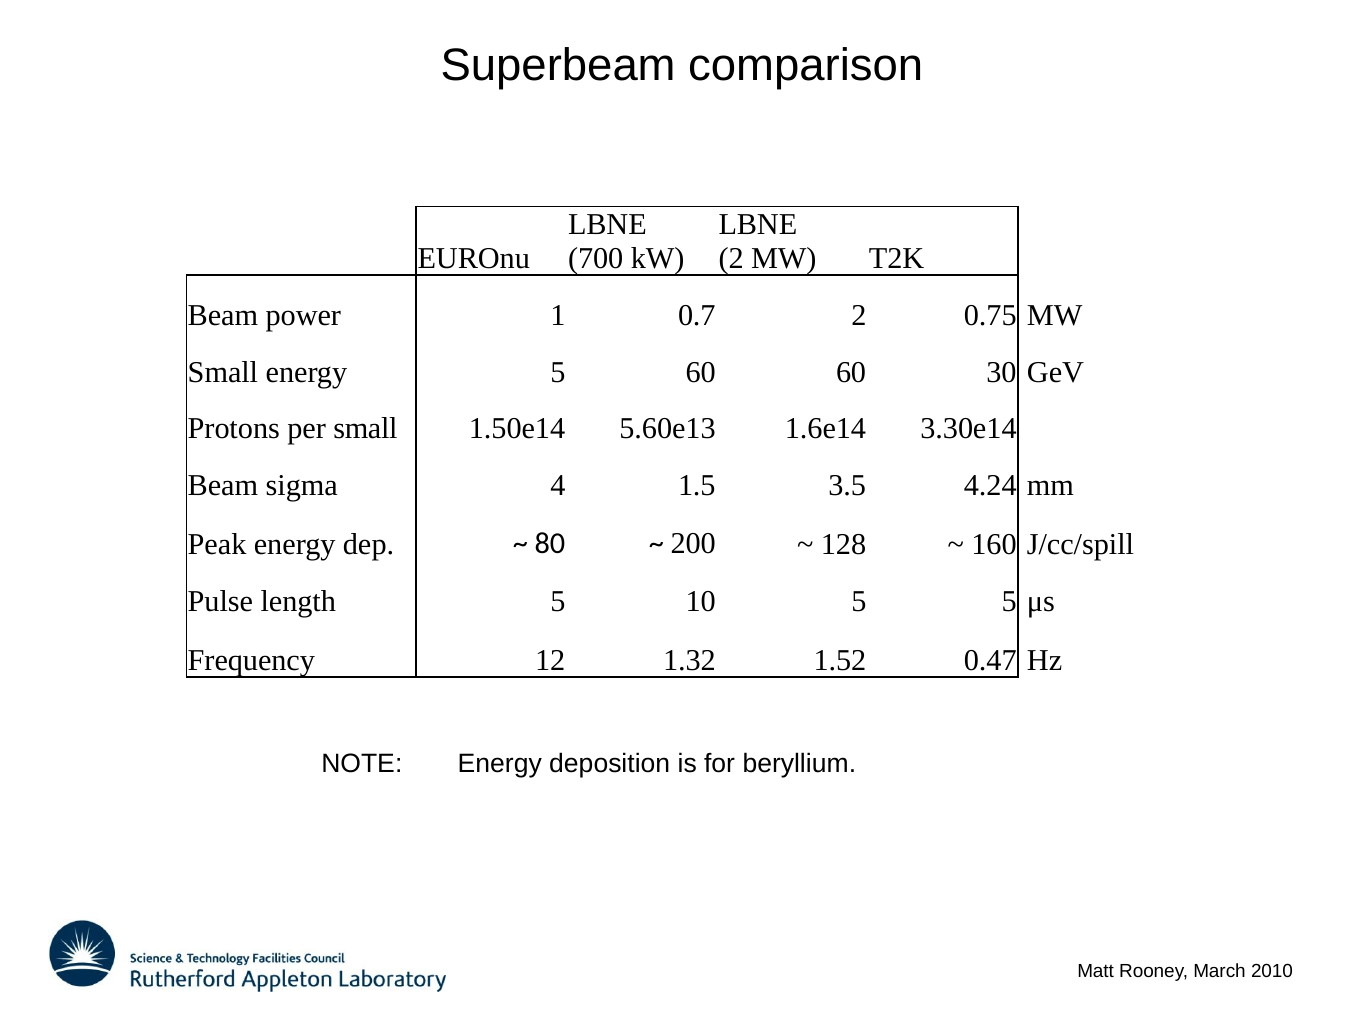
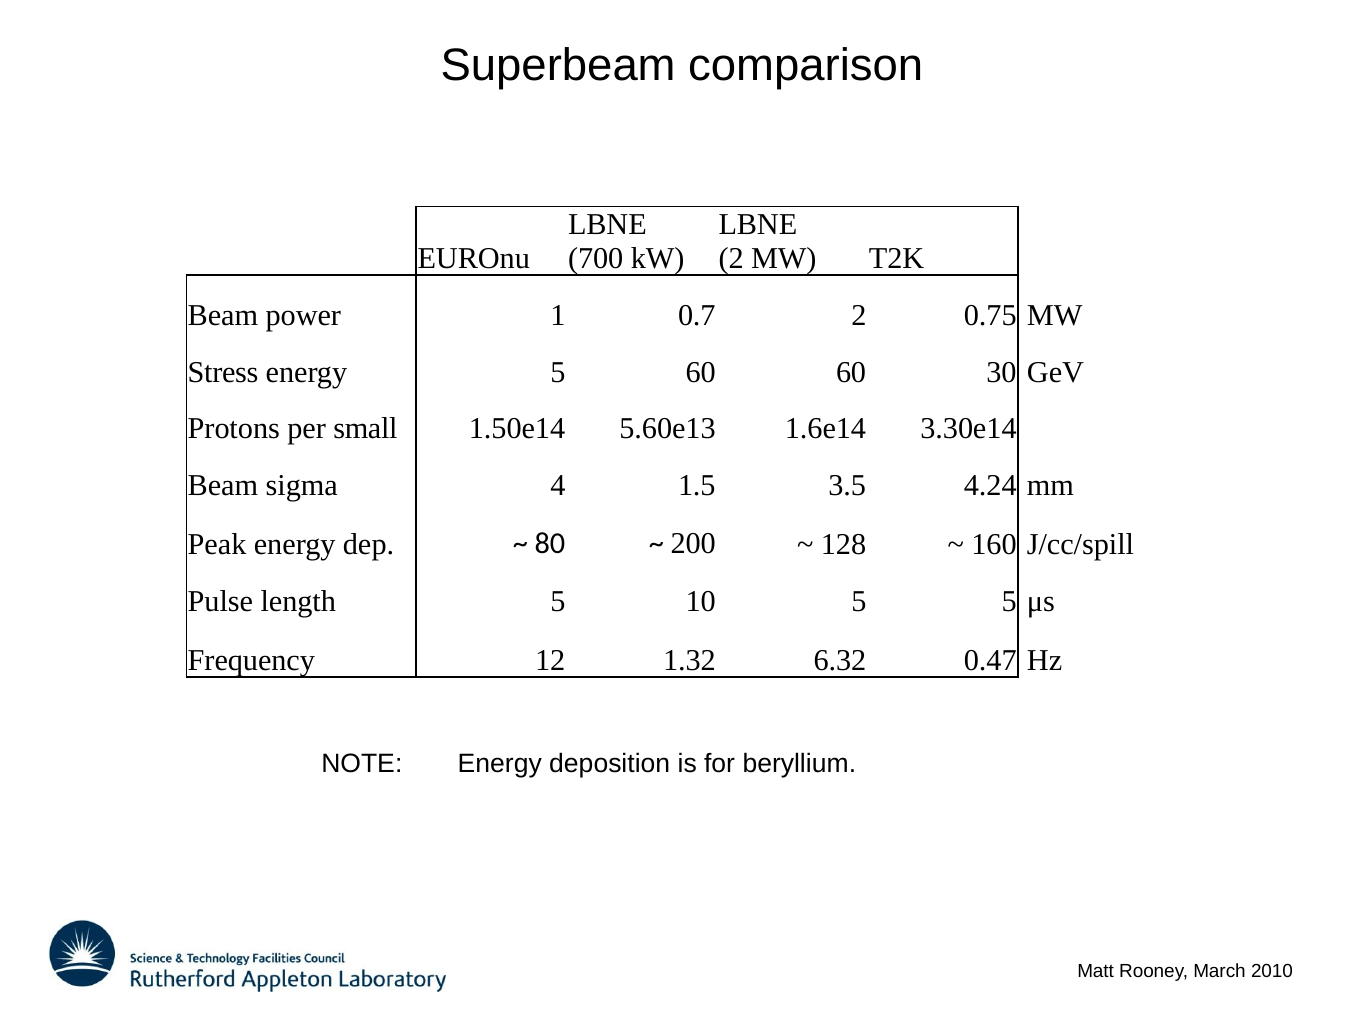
Small: Small -> Stress (223, 372)
1.52: 1.52 -> 6.32 (840, 660)
